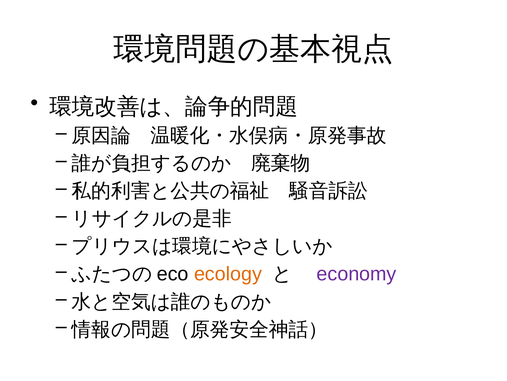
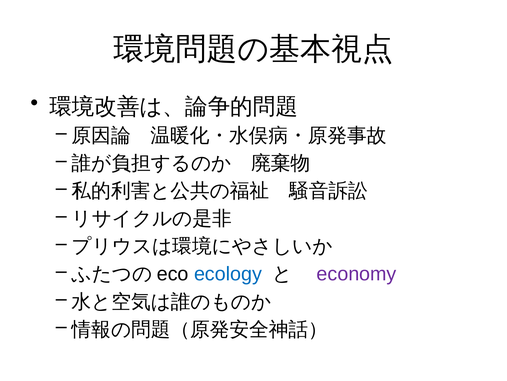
ecology colour: orange -> blue (228, 274)
